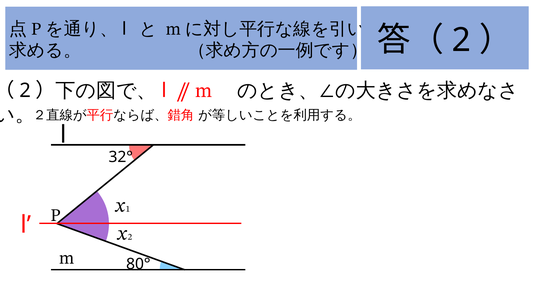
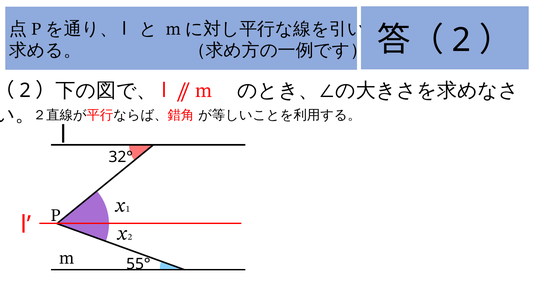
80°: 80° -> 55° (138, 264)
